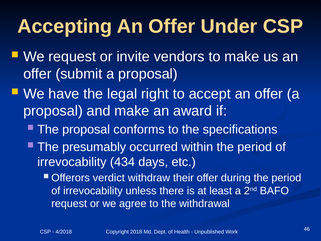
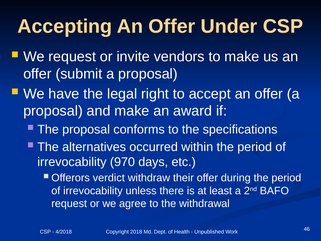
presumably: presumably -> alternatives (94, 147)
434: 434 -> 970 (122, 162)
